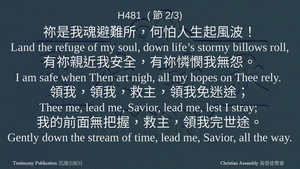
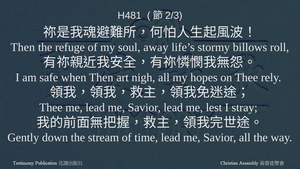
Land: Land -> Then (23, 47)
soul down: down -> away (156, 47)
